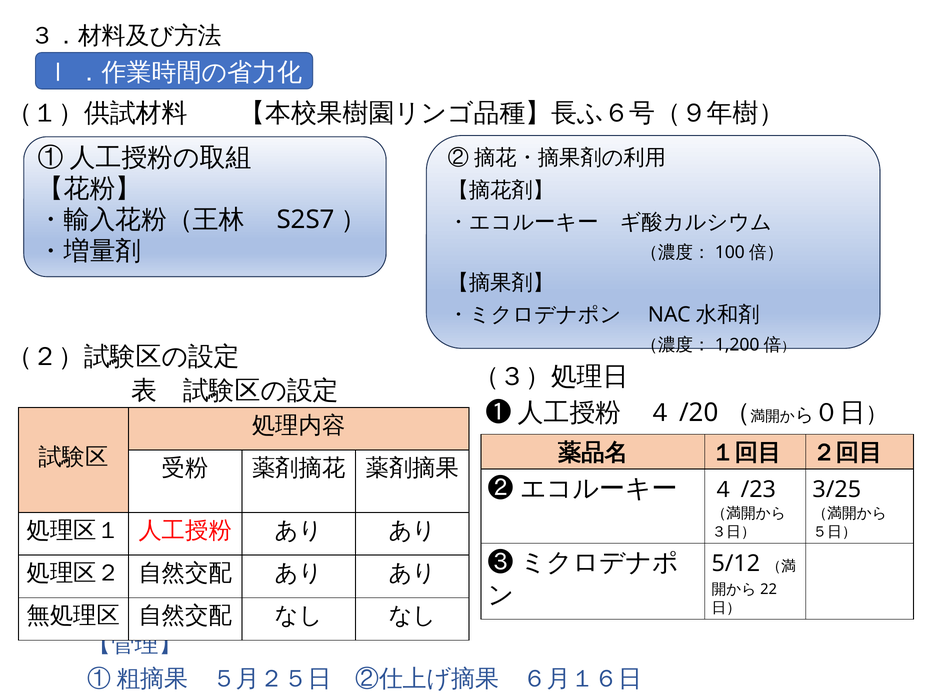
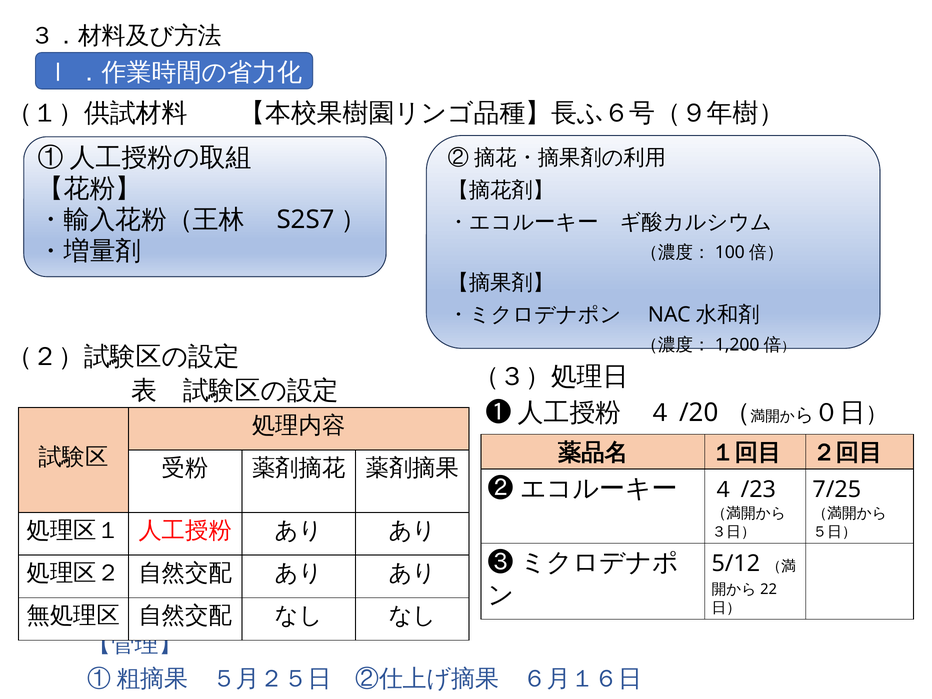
3/25: 3/25 -> 7/25 (837, 489)
